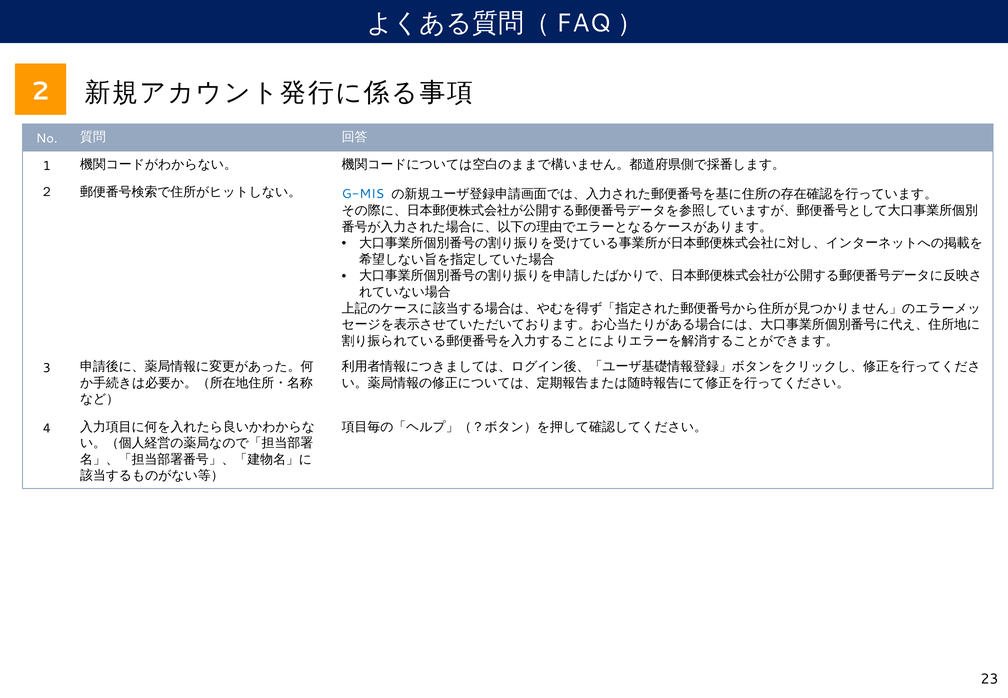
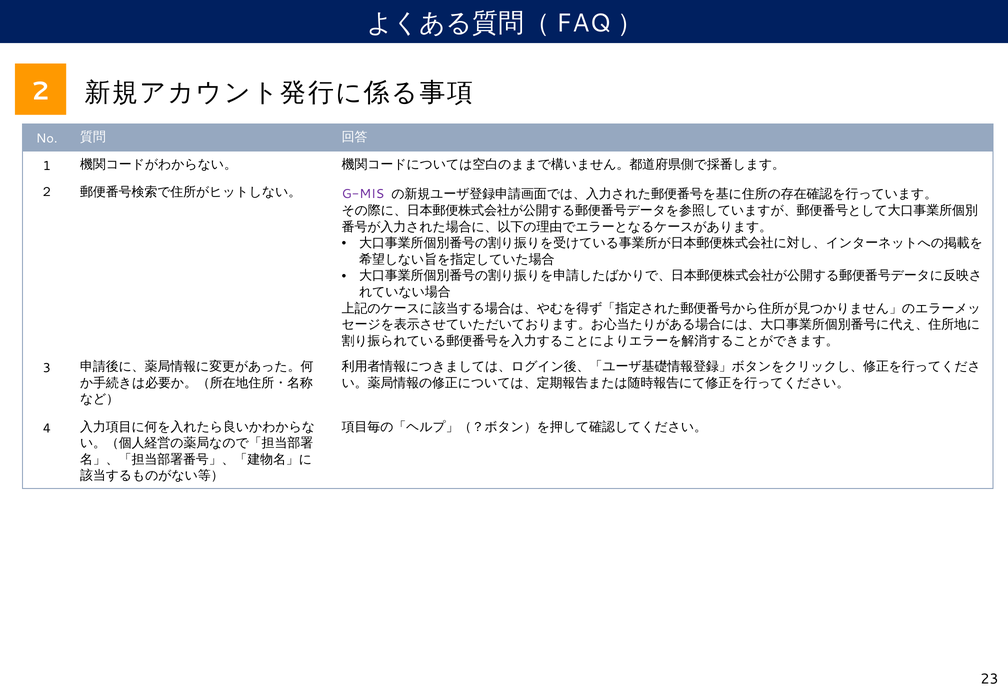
G-MIS colour: blue -> purple (363, 194)
